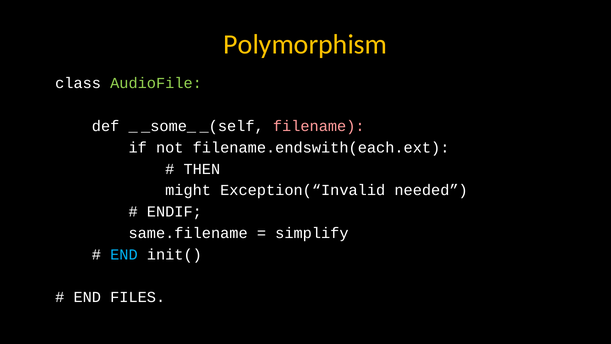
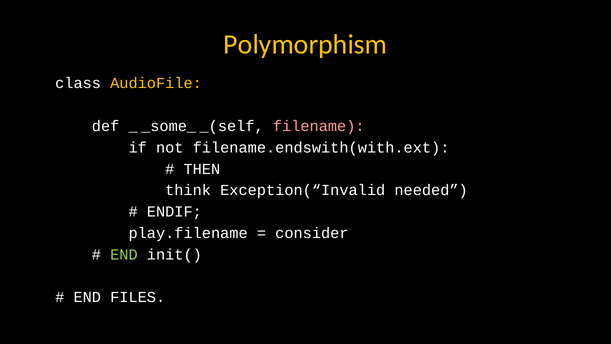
AudioFile colour: light green -> yellow (156, 83)
filename.endswith(each.ext: filename.endswith(each.ext -> filename.endswith(with.ext (321, 147)
might: might -> think (188, 190)
same.filename: same.filename -> play.filename (188, 233)
simplify: simplify -> consider (312, 233)
END colour: light blue -> light green (124, 254)
